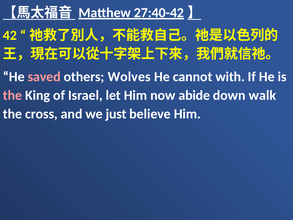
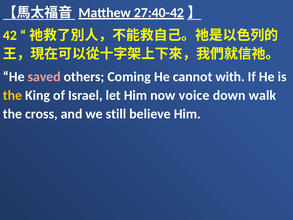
Wolves: Wolves -> Coming (129, 77)
the colour: pink -> yellow (12, 95)
abide: abide -> voice (194, 95)
just: just -> still (116, 114)
